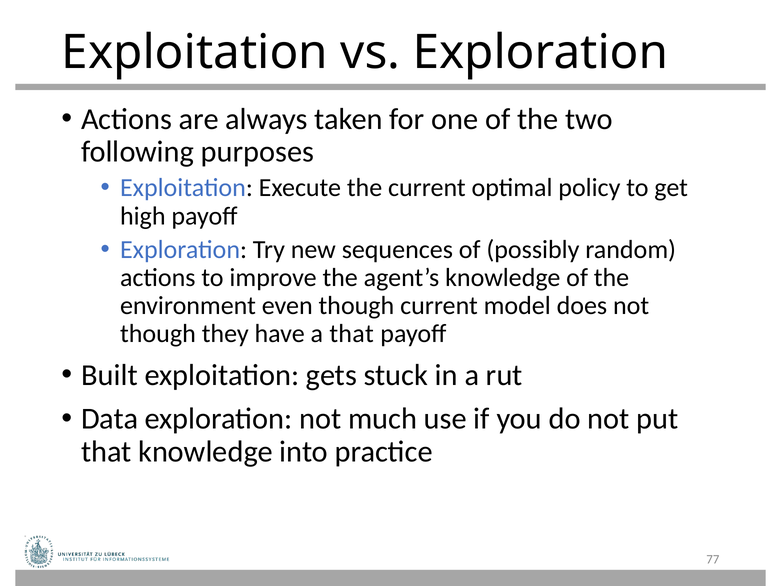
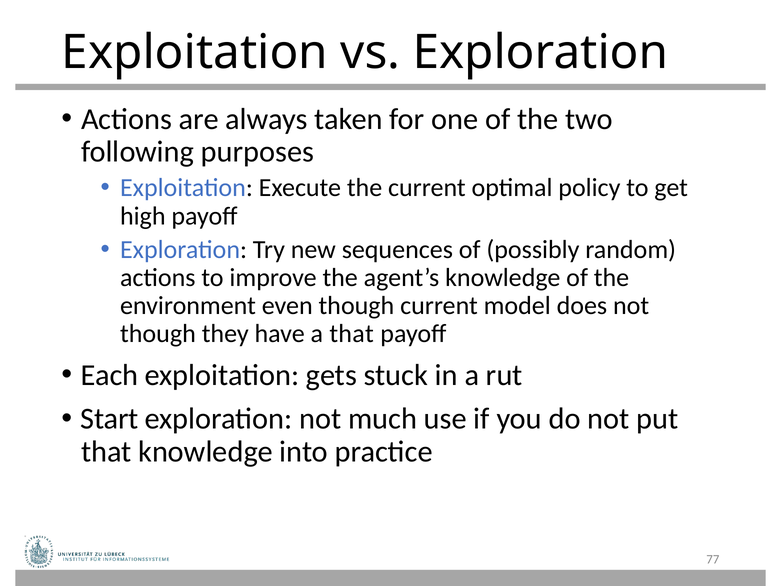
Built: Built -> Each (110, 375)
Data: Data -> Start (110, 419)
